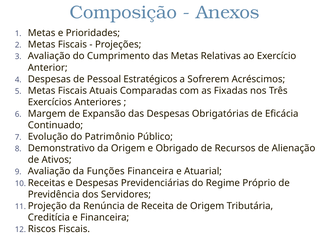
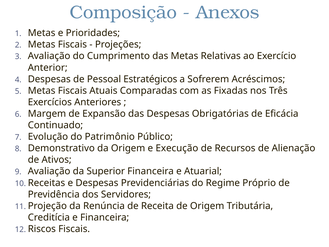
Obrigado: Obrigado -> Execução (177, 148)
Funções: Funções -> Superior (106, 171)
